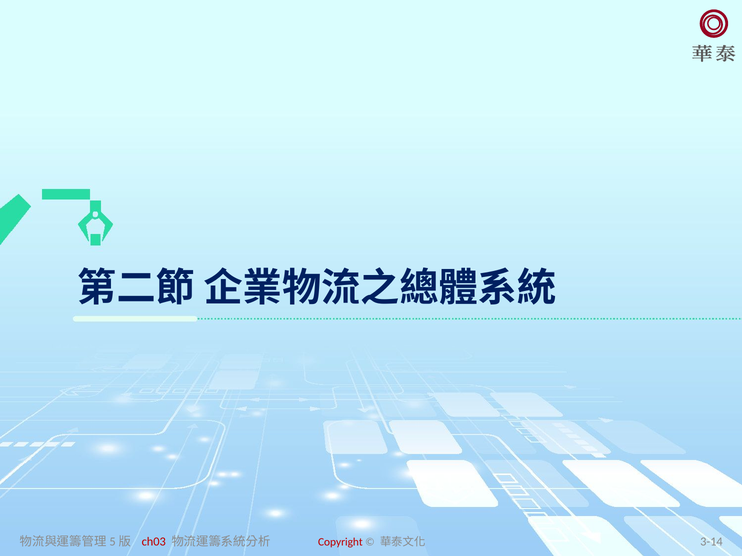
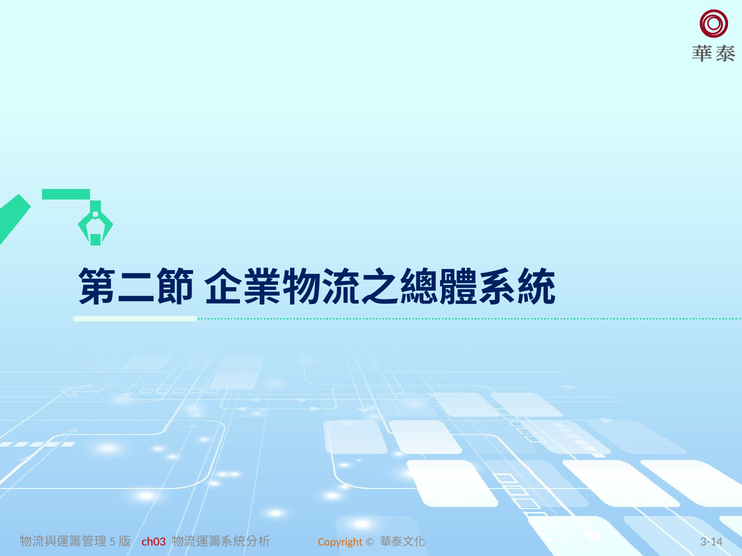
Copyright colour: red -> orange (340, 542)
